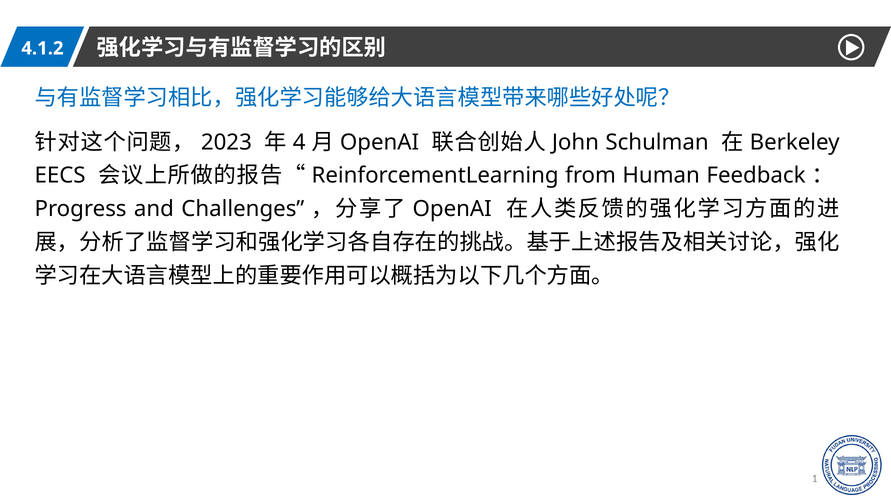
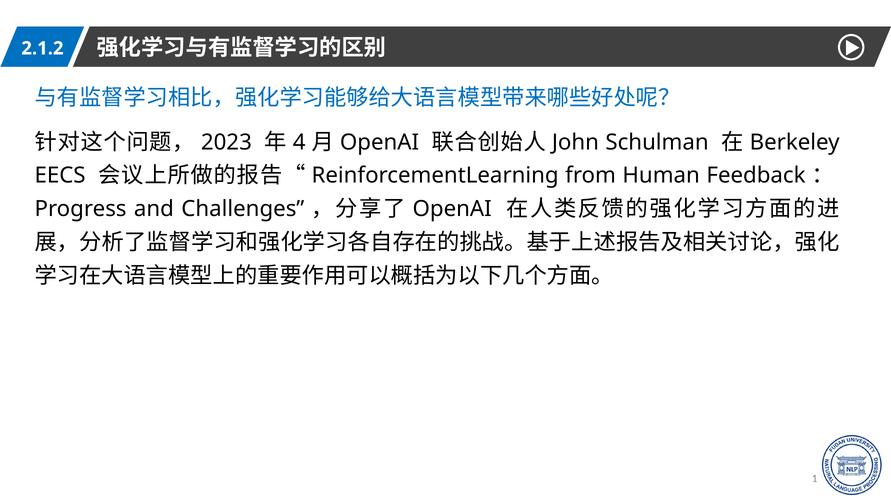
4.1.2: 4.1.2 -> 2.1.2 (42, 48)
